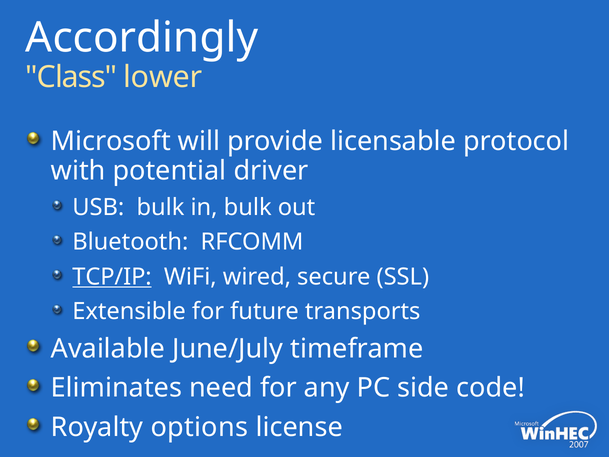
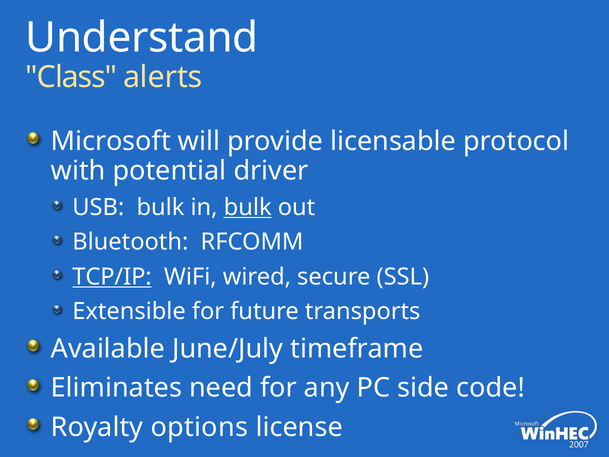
Accordingly: Accordingly -> Understand (142, 38)
lower: lower -> alerts (163, 77)
bulk underline: none -> present (248, 207)
